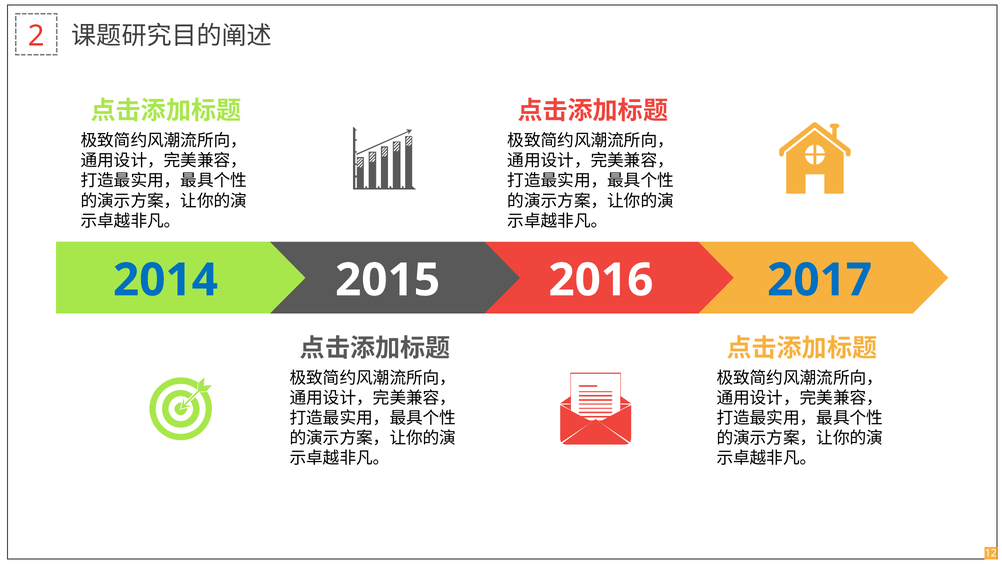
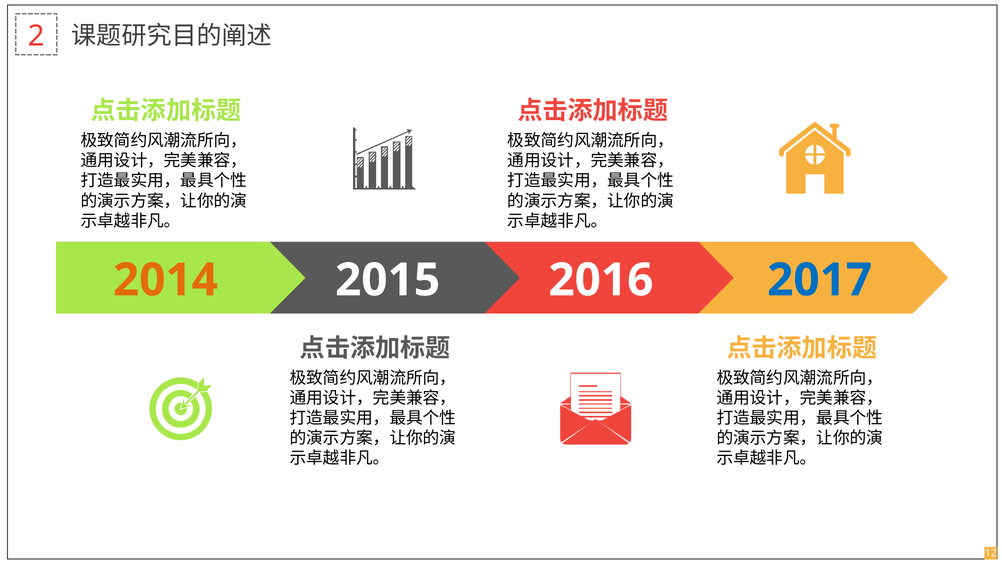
2014 colour: blue -> orange (165, 280)
